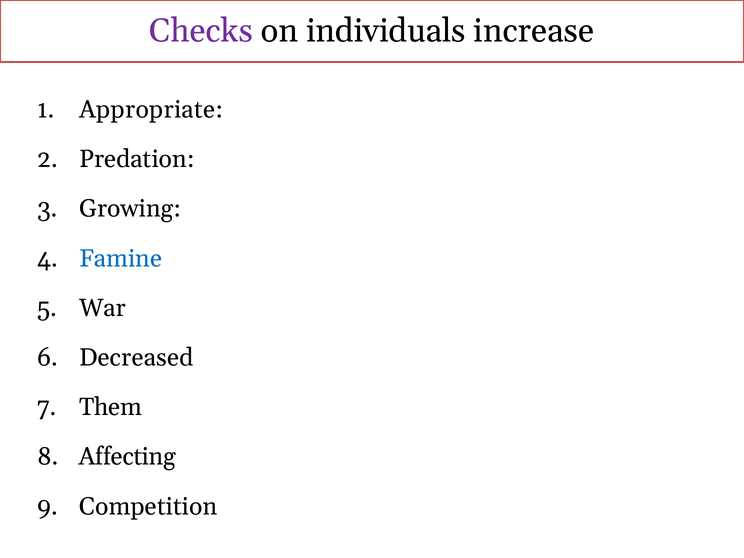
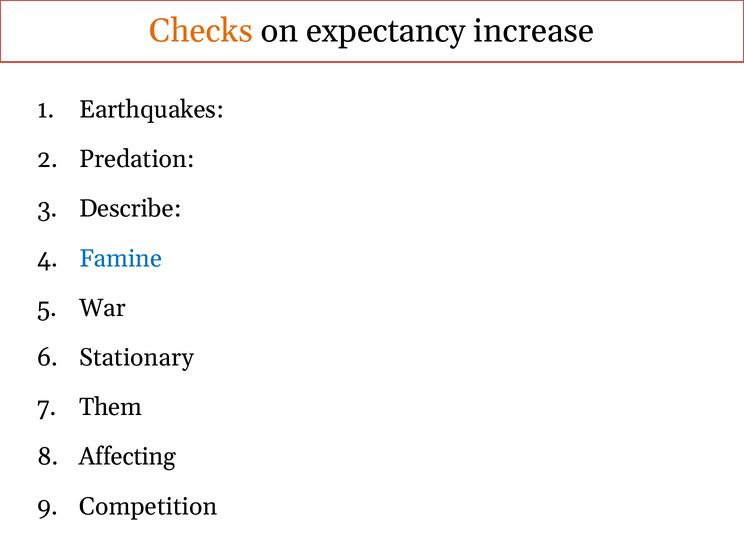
Checks colour: purple -> orange (201, 31)
individuals: individuals -> expectancy (386, 31)
Appropriate: Appropriate -> Earthquakes (151, 110)
Growing: Growing -> Describe (130, 209)
Decreased: Decreased -> Stationary (136, 358)
